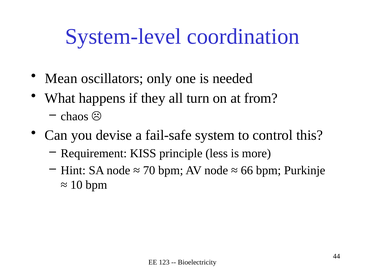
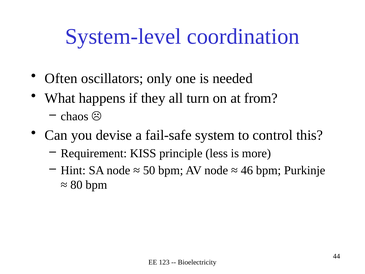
Mean: Mean -> Often (61, 78)
70: 70 -> 50 (149, 170)
66: 66 -> 46 (247, 170)
10: 10 -> 80 (76, 185)
